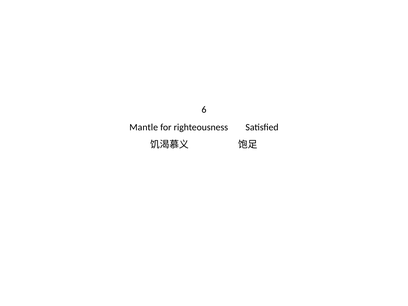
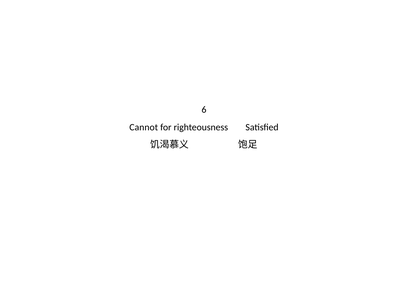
Mantle: Mantle -> Cannot (144, 127)
